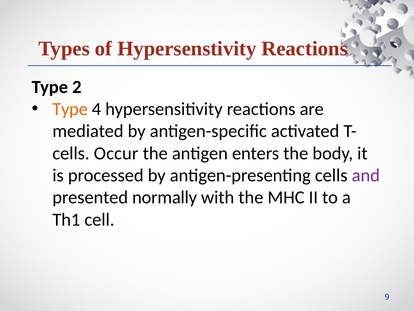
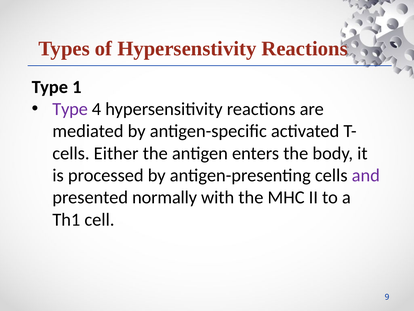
2: 2 -> 1 (77, 87)
Type colour: orange -> purple (70, 109)
Occur: Occur -> Either (116, 153)
